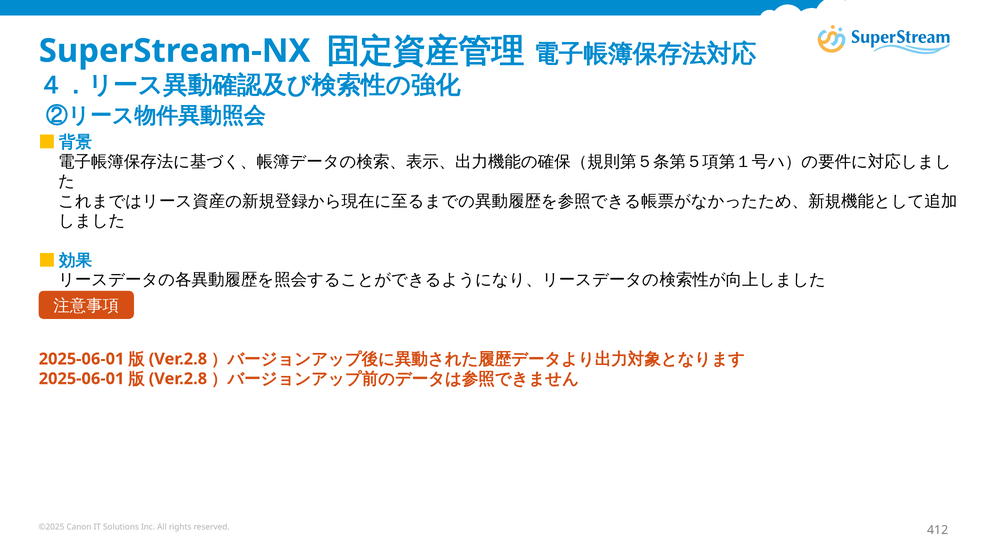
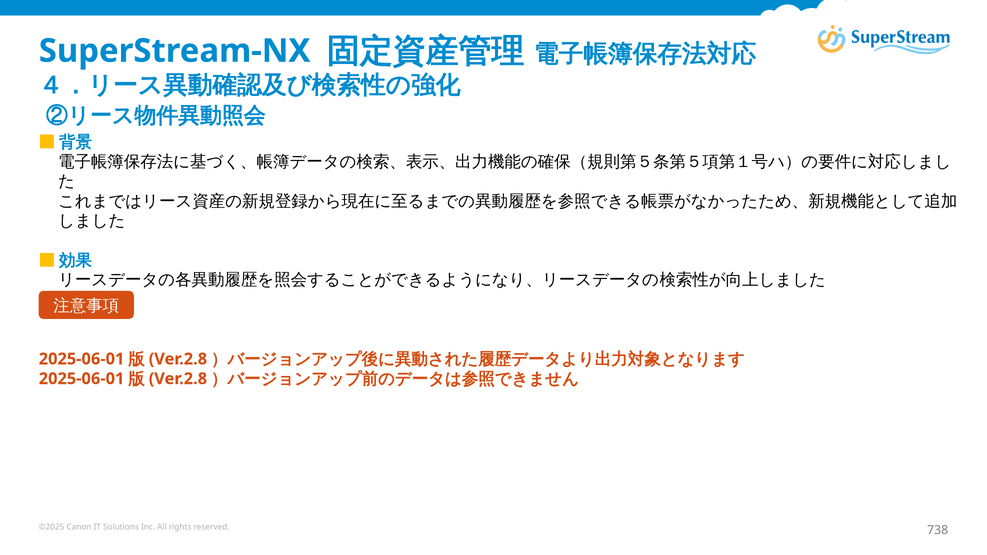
412: 412 -> 738 (938, 531)
